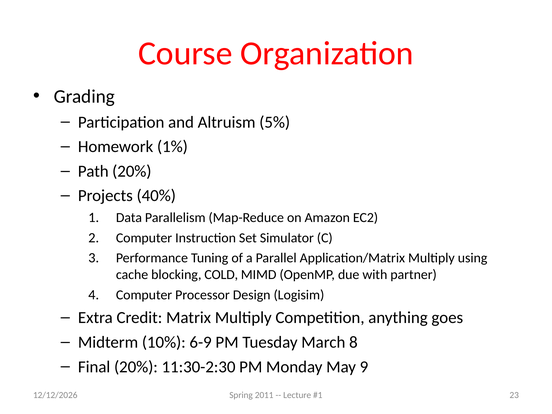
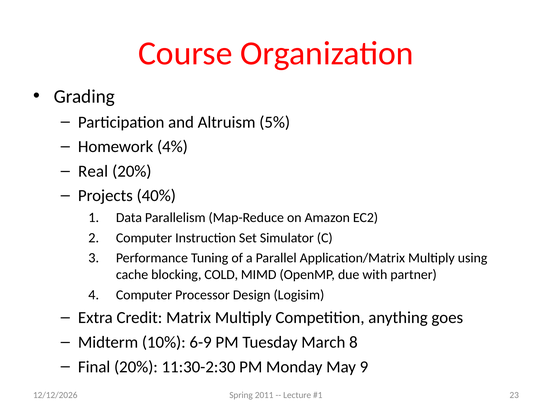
1%: 1% -> 4% (172, 147)
Path: Path -> Real (93, 171)
